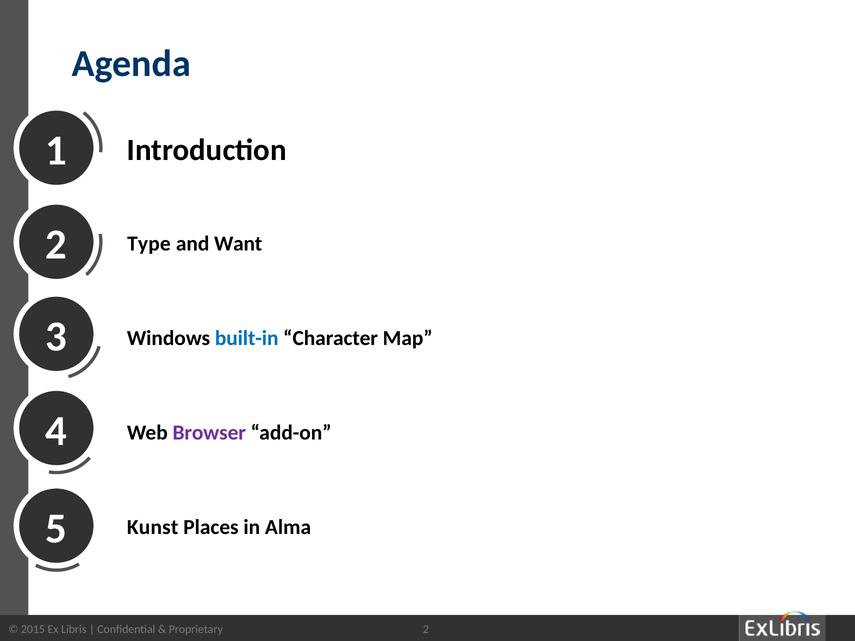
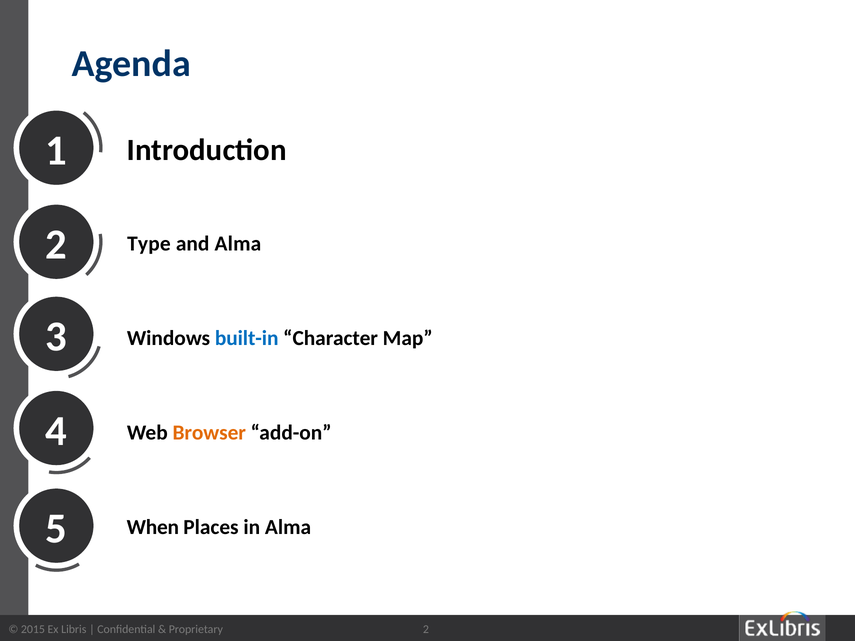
and Want: Want -> Alma (238, 244)
Browser colour: purple -> orange (209, 433)
Kunst: Kunst -> When (153, 527)
